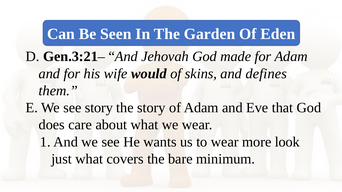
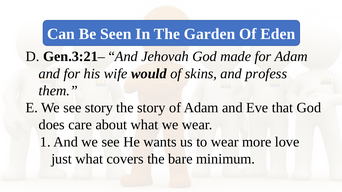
defines: defines -> profess (266, 74)
look: look -> love (287, 142)
